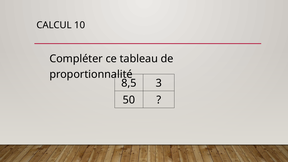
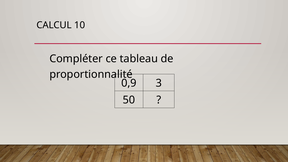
8,5: 8,5 -> 0,9 (129, 83)
